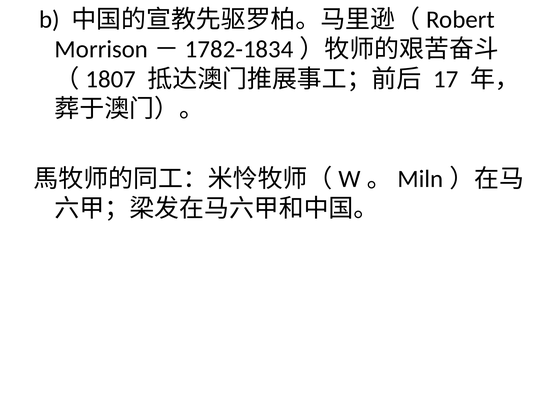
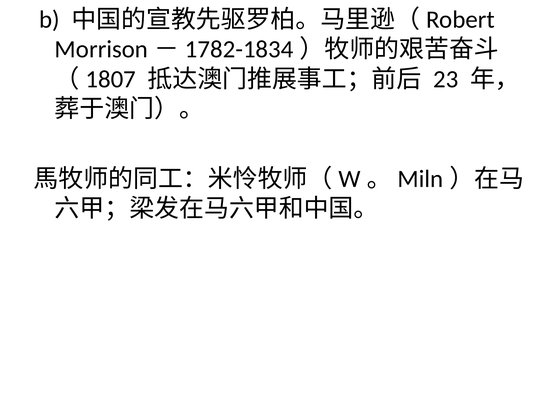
17: 17 -> 23 (446, 79)
